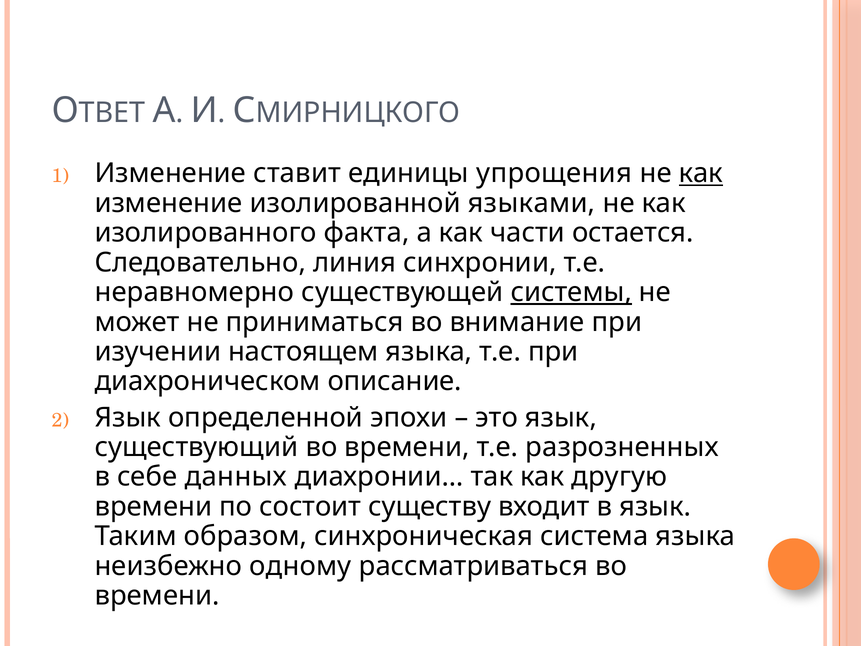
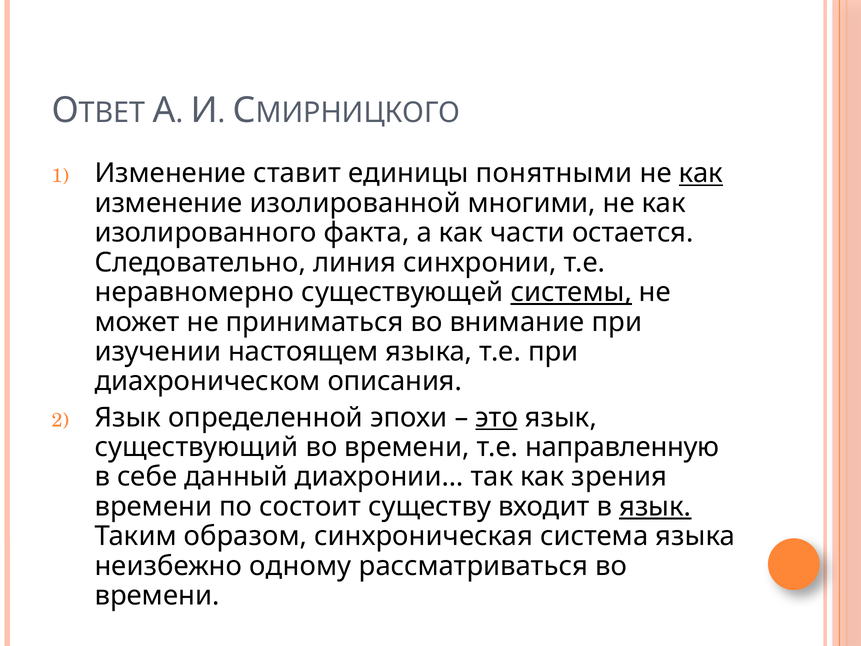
упрощения: упрощения -> понятными (554, 173)
языками: языками -> многими (532, 203)
описание: описание -> описания (395, 381)
это underline: none -> present (497, 417)
разрозненных: разрозненных -> направленную (622, 447)
данных: данных -> данный (236, 477)
другую: другую -> зрения (619, 477)
язык underline: none -> present (655, 506)
